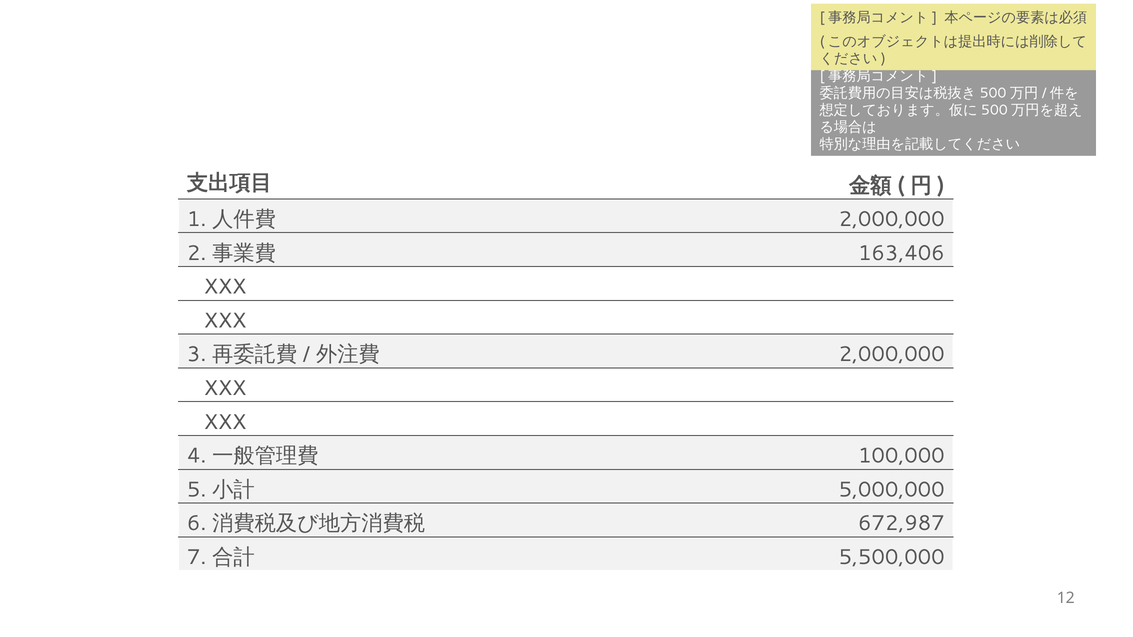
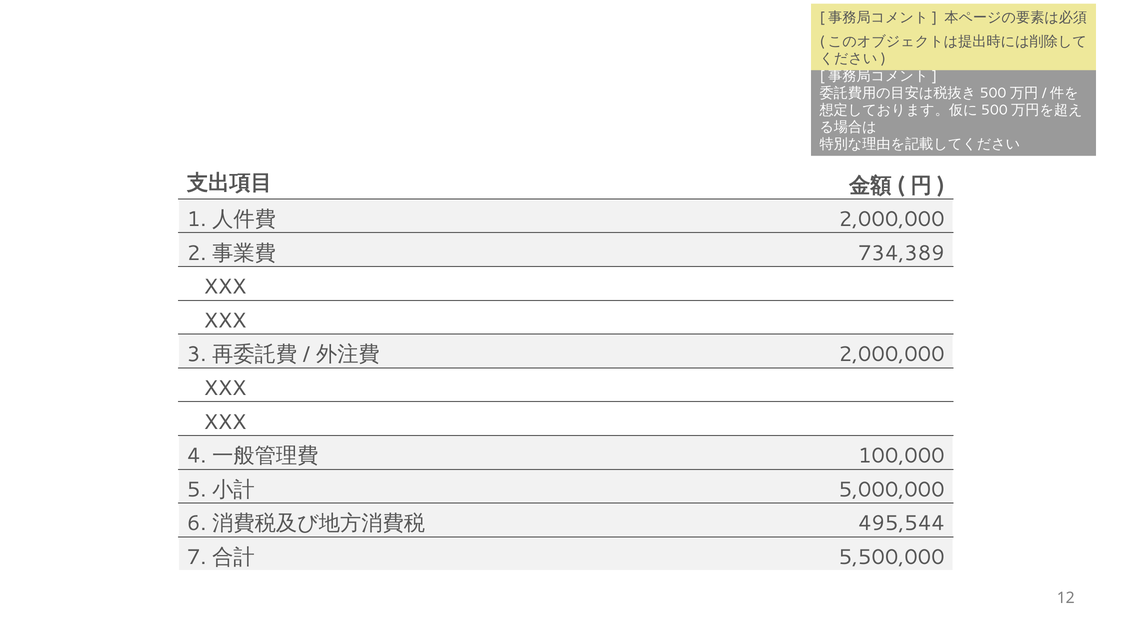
163,406: 163,406 -> 734,389 (901, 253)
672,987: 672,987 -> 495,544 (901, 524)
